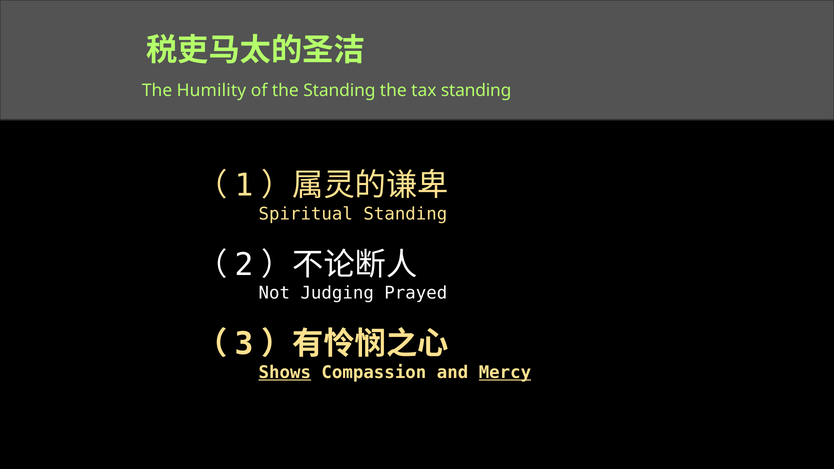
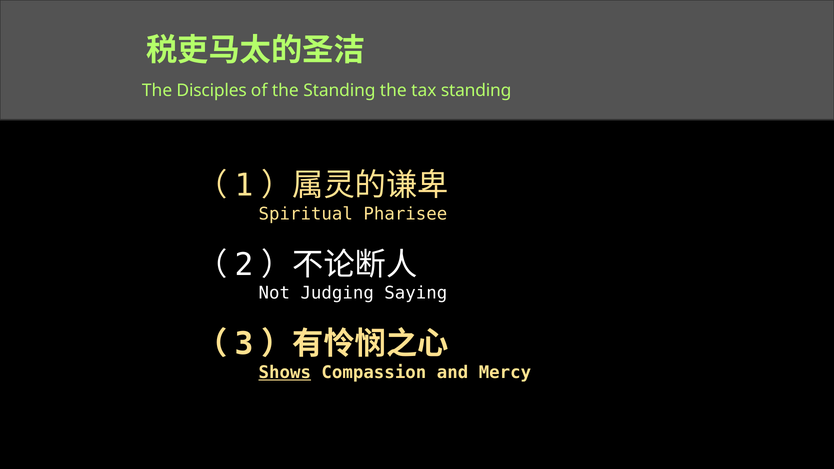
Humility: Humility -> Disciples (212, 91)
Spiritual Standing: Standing -> Pharisee (405, 214)
Prayed: Prayed -> Saying (416, 293)
Mercy underline: present -> none (505, 372)
